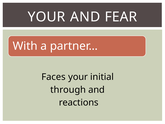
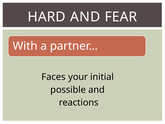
YOUR: YOUR -> HARD (47, 17)
through: through -> possible (68, 90)
